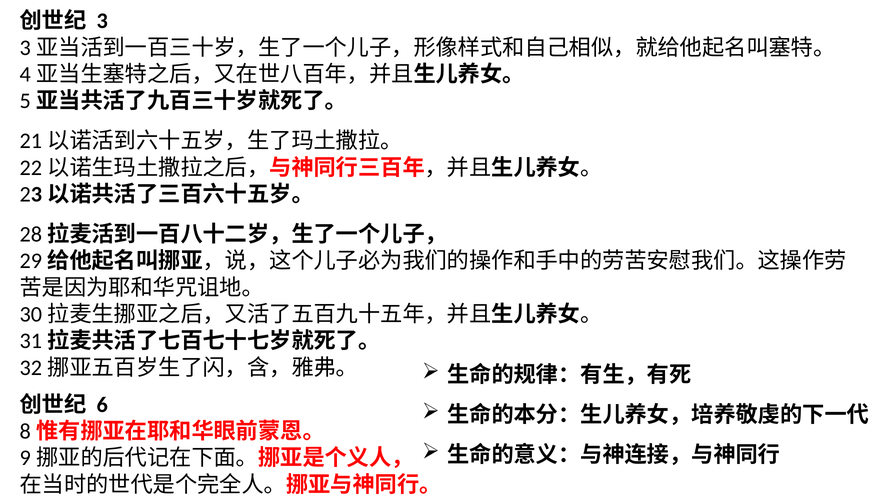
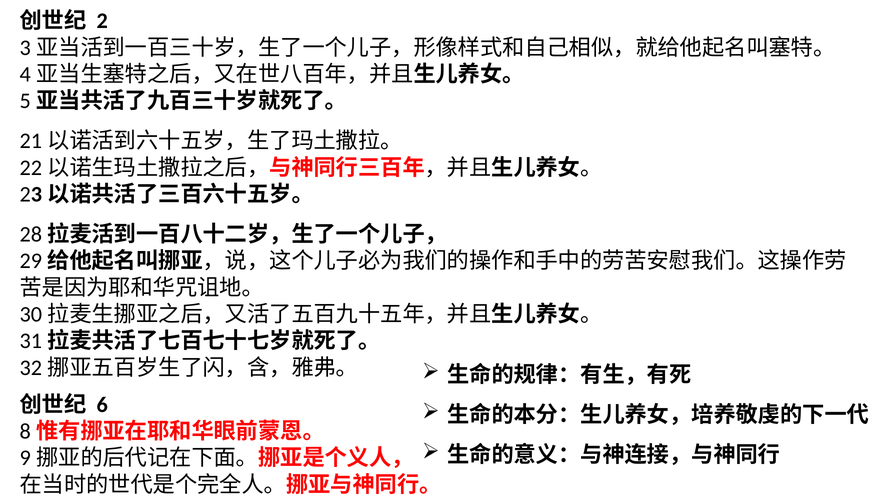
3: 3 -> 2 (102, 21)
